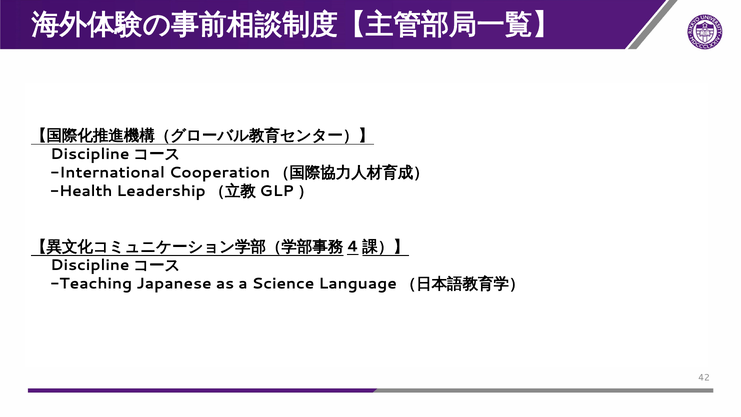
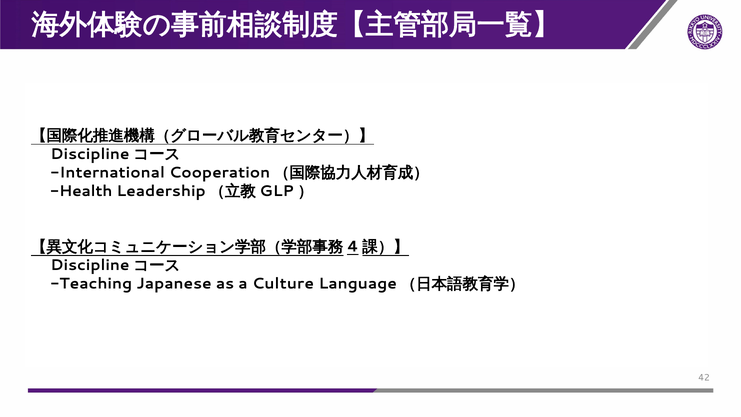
Science: Science -> Culture (283, 284)
